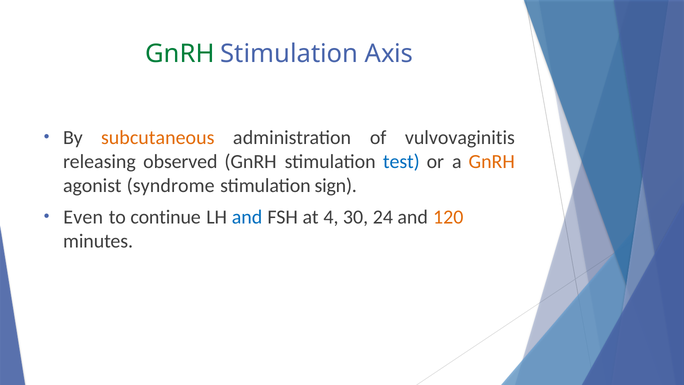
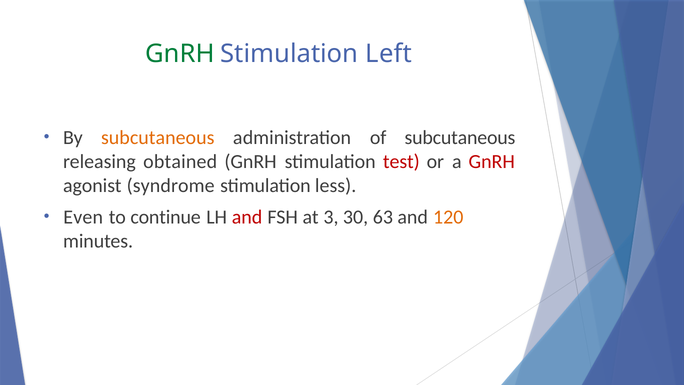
Axis: Axis -> Left (389, 54)
of vulvovaginitis: vulvovaginitis -> subcutaneous (460, 137)
observed: observed -> obtained (180, 162)
test colour: blue -> red (401, 162)
GnRH colour: orange -> red (492, 162)
sign: sign -> less (336, 186)
and colour: blue -> red (247, 217)
4: 4 -> 3 (331, 217)
24: 24 -> 63 (383, 217)
